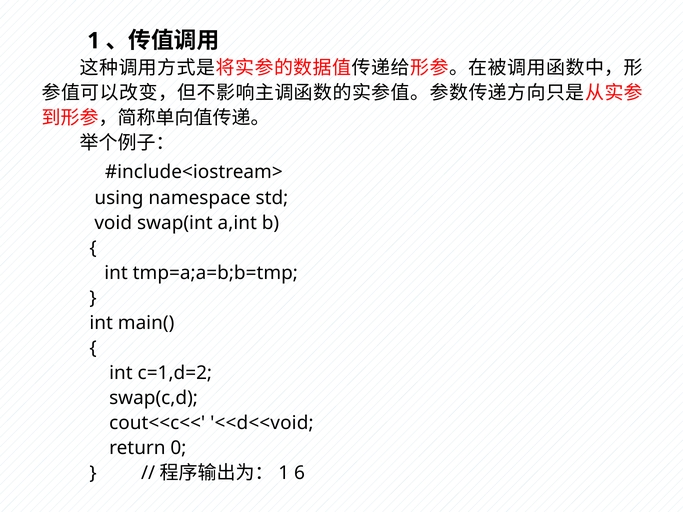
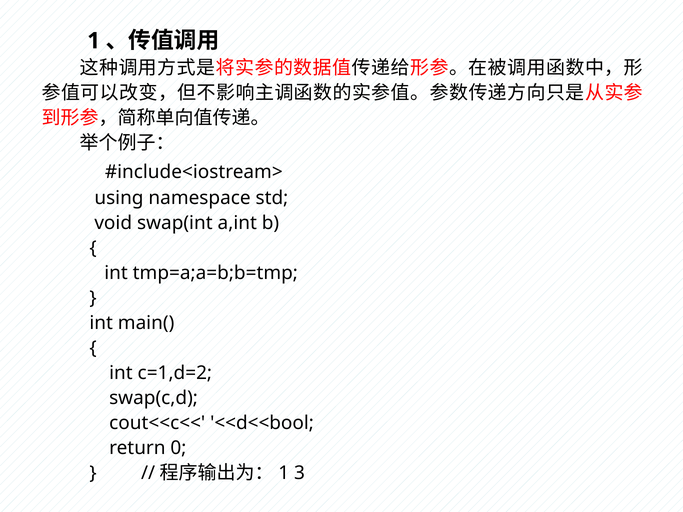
<<d<<void: <<d<<void -> <<d<<bool (262, 423)
6: 6 -> 3 (300, 473)
